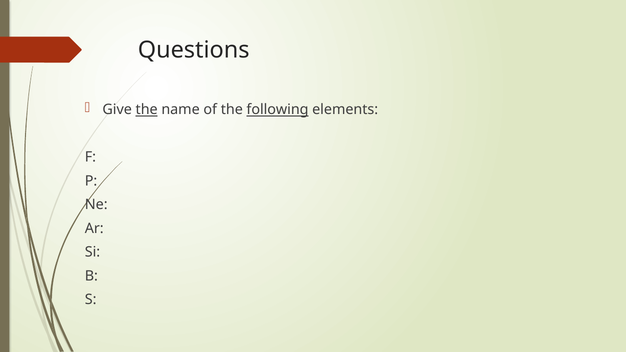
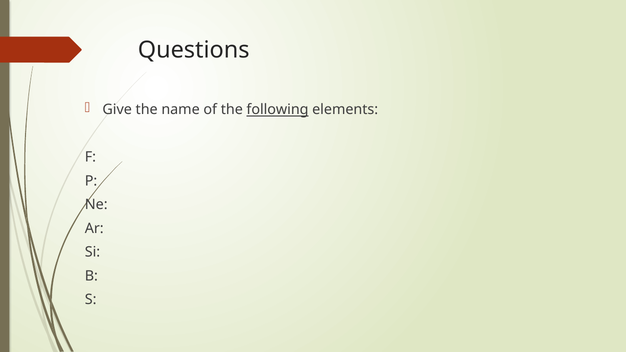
the underline: present -> none (147, 110)
